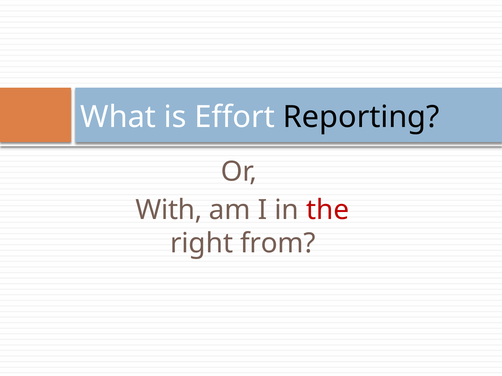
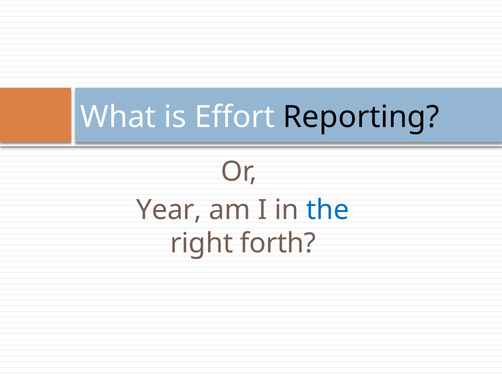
With: With -> Year (169, 210)
the colour: red -> blue (328, 210)
from: from -> forth (278, 244)
